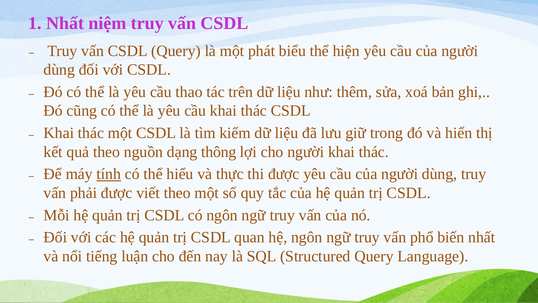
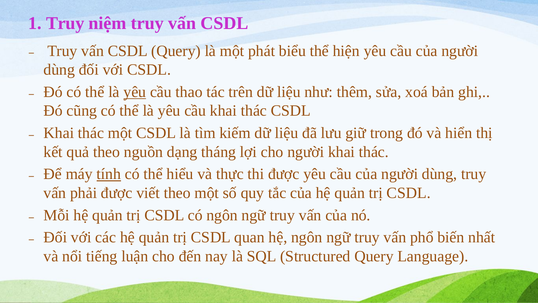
1 Nhất: Nhất -> Truy (65, 23)
yêu underline: none -> present (135, 92)
thông: thông -> tháng (219, 152)
